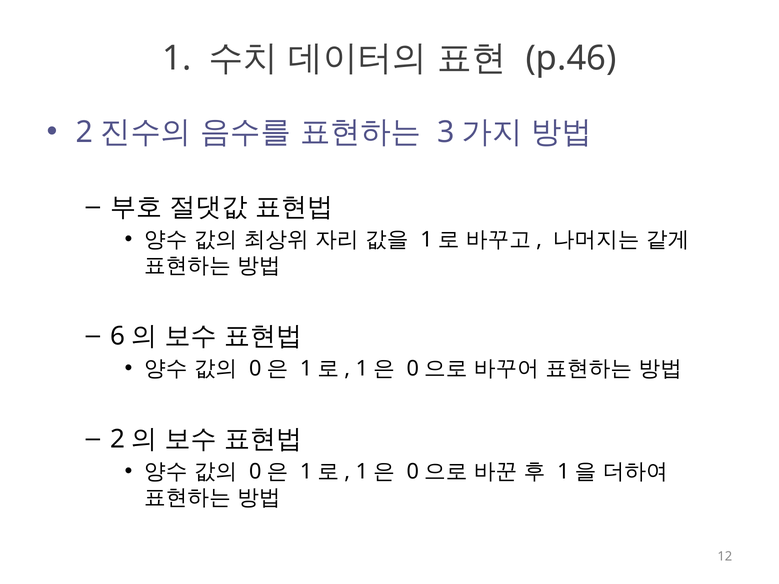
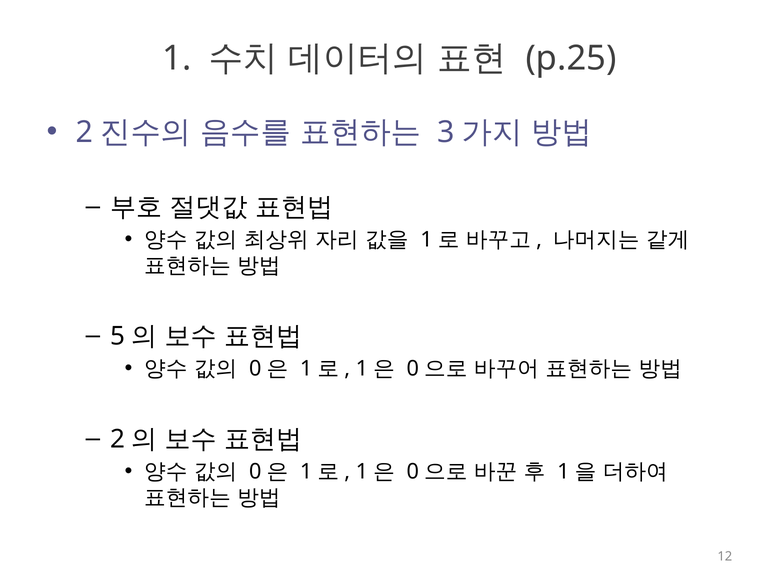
p.46: p.46 -> p.25 (571, 58)
6: 6 -> 5 (117, 336)
